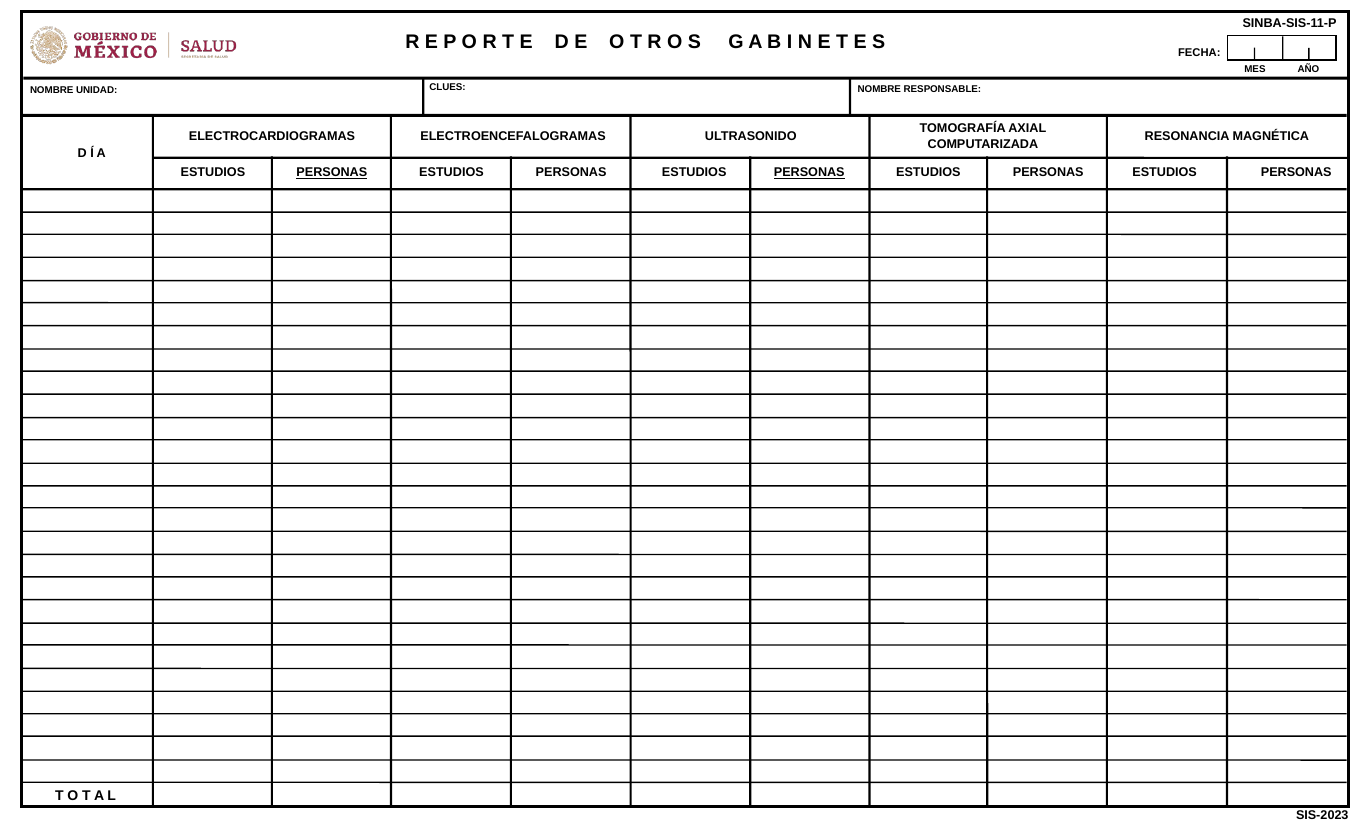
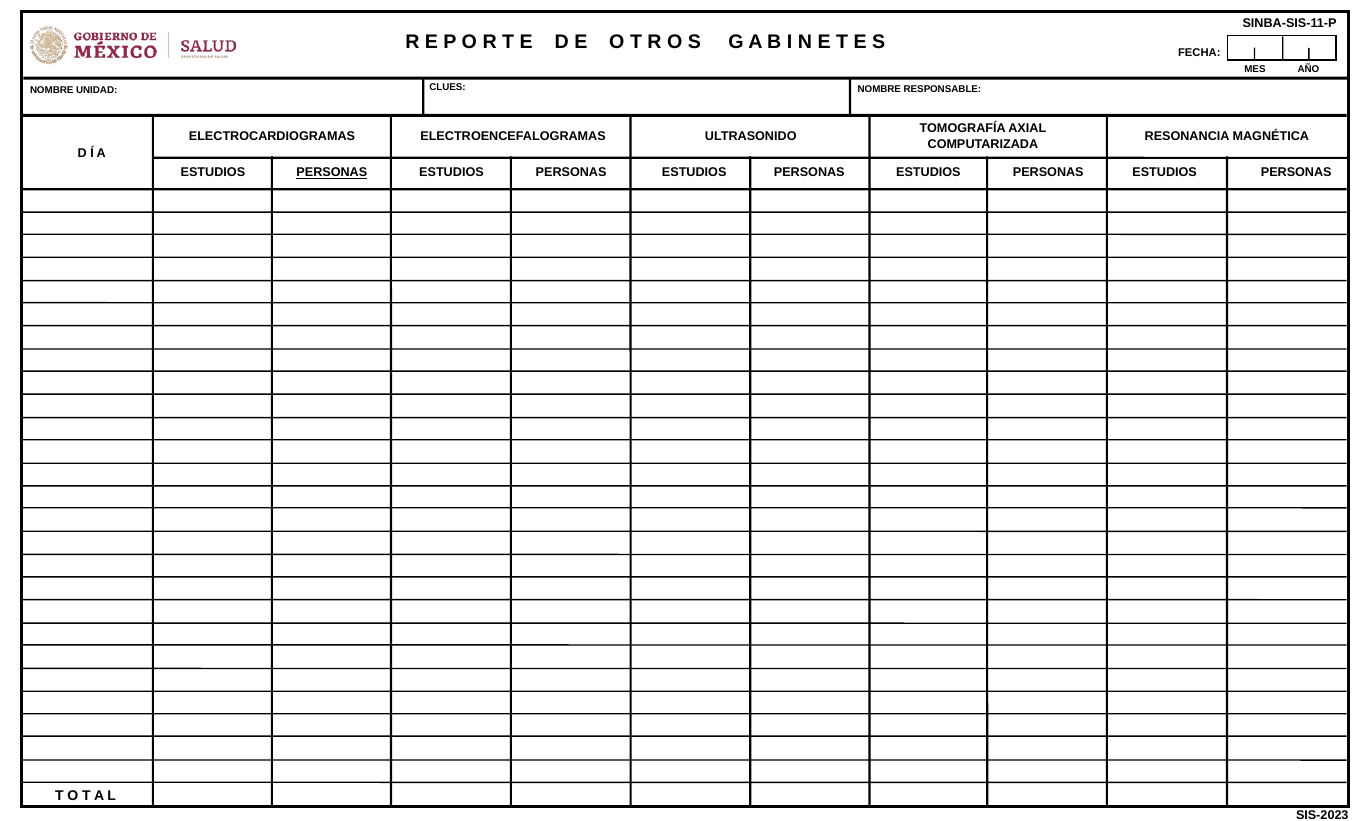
PERSONAS underline: present -> none (809, 172)
